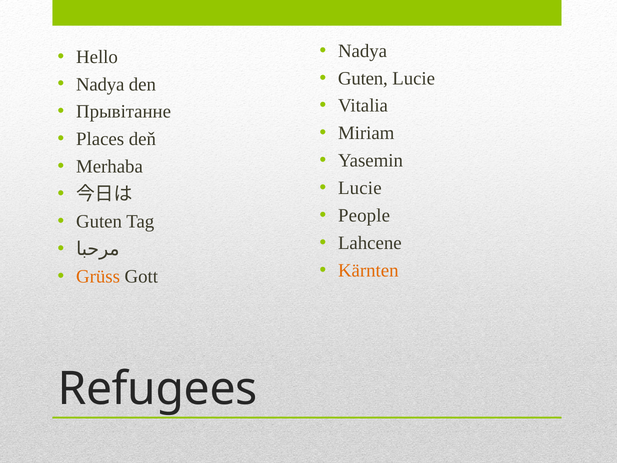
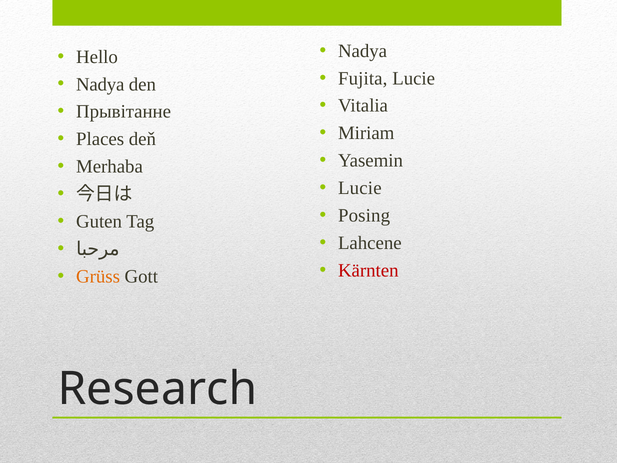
Guten: Guten -> Fujita (363, 78)
People: People -> Posing (364, 215)
Kärnten colour: orange -> red (368, 270)
Refugees: Refugees -> Research (157, 389)
